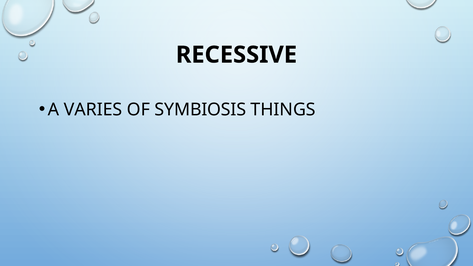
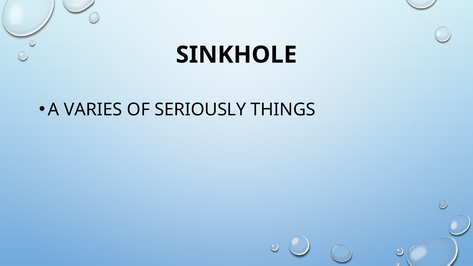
RECESSIVE: RECESSIVE -> SINKHOLE (236, 55)
SYMBIOSIS: SYMBIOSIS -> SERIOUSLY (200, 110)
